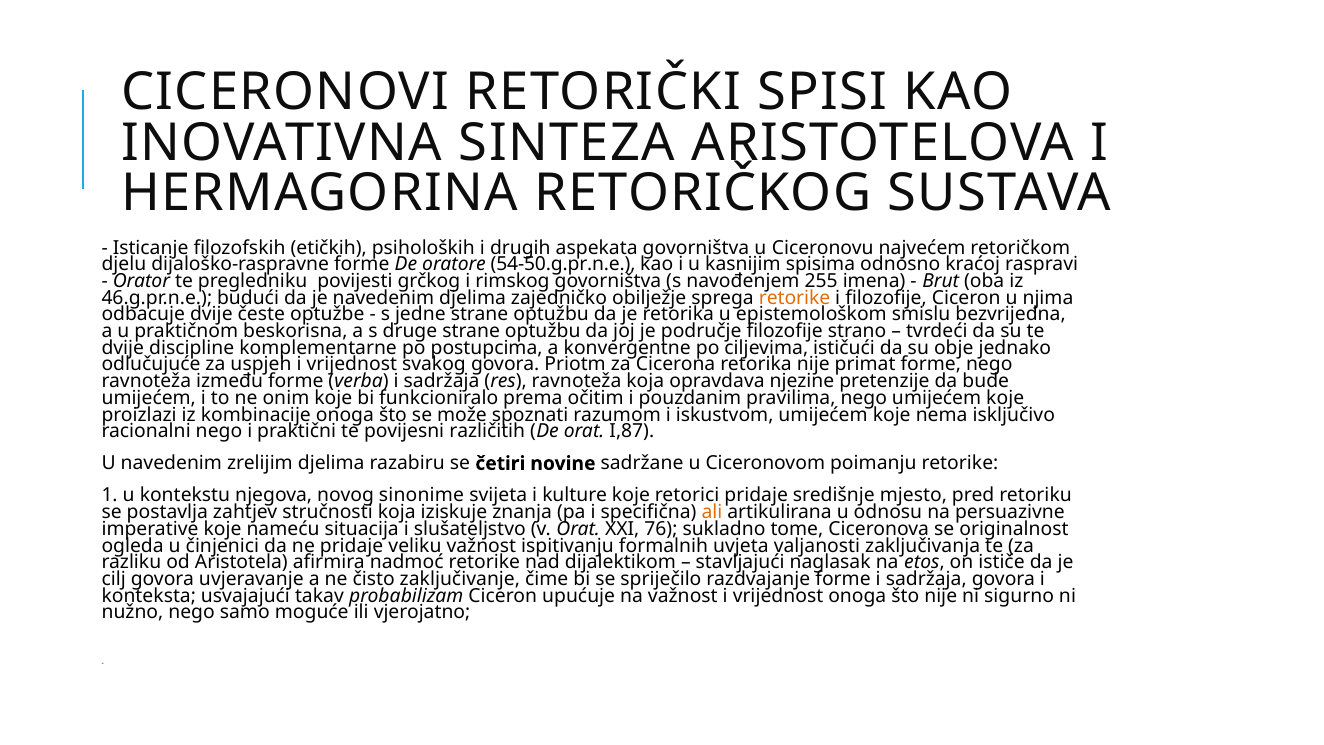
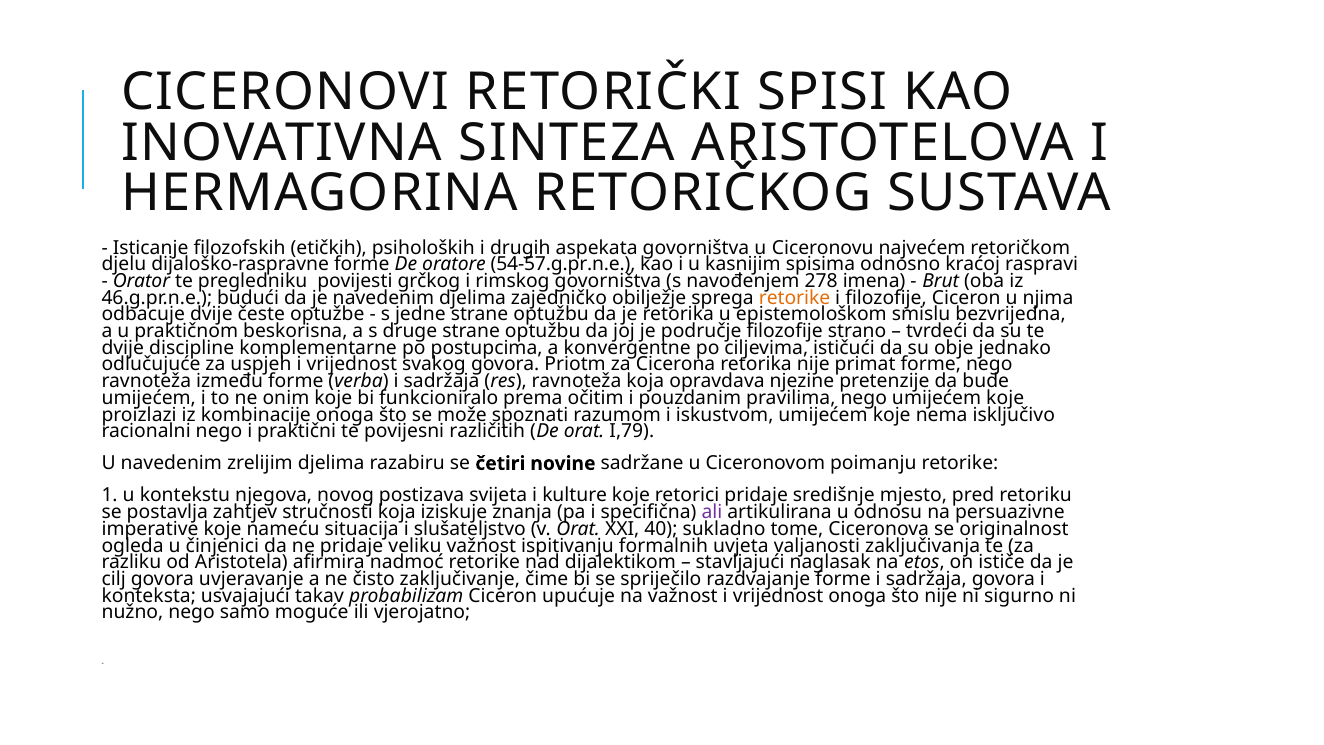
54-50.g.pr.n.e: 54-50.g.pr.n.e -> 54-57.g.pr.n.e (563, 264)
255: 255 -> 278 (821, 281)
I,87: I,87 -> I,79 (632, 431)
sinonime: sinonime -> postizava (422, 495)
ali colour: orange -> purple (712, 512)
76: 76 -> 40 (661, 529)
